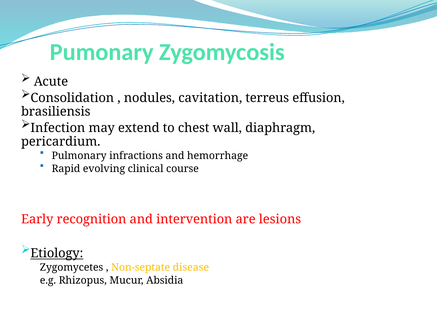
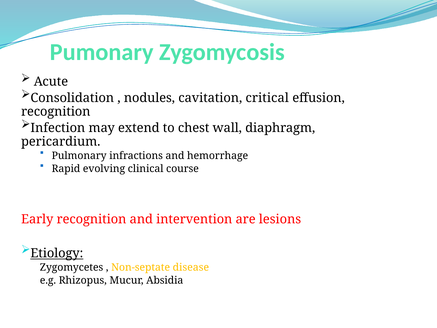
terreus: terreus -> critical (267, 98)
brasiliensis: brasiliensis -> recognition (56, 112)
